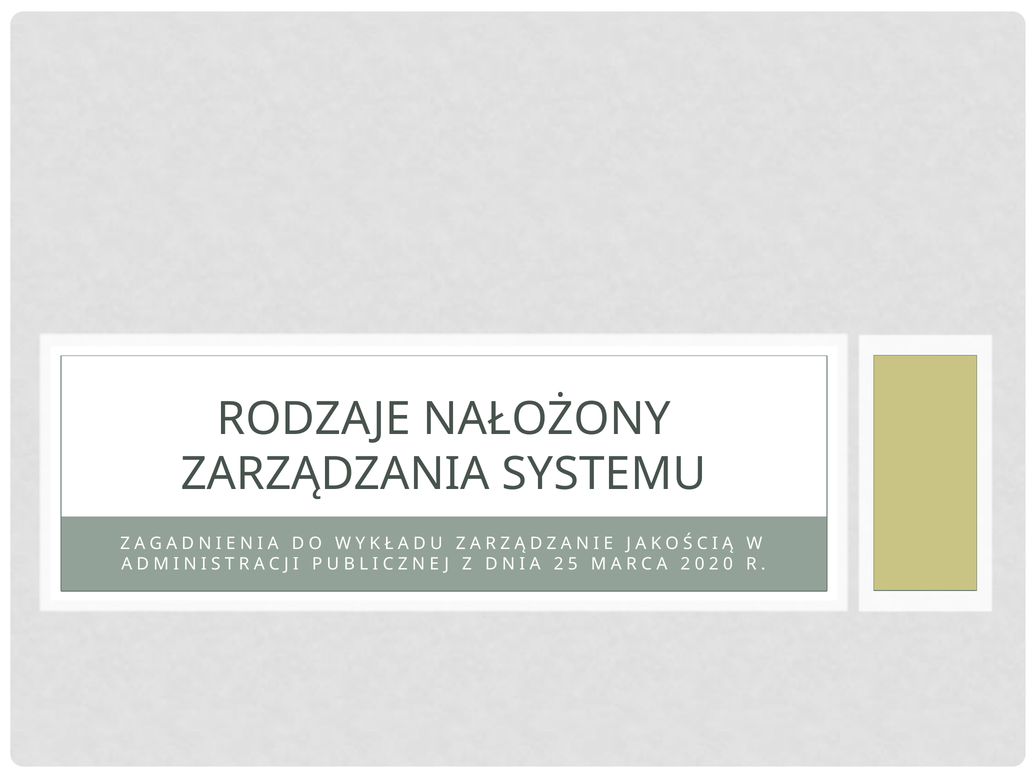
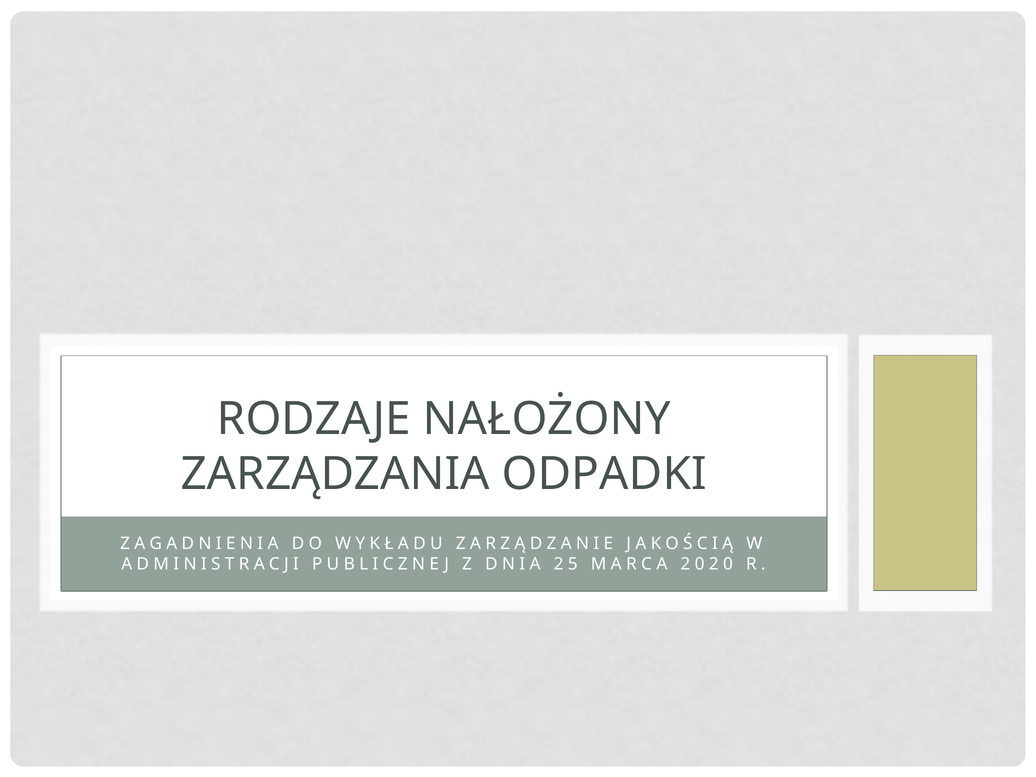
SYSTEMU: SYSTEMU -> ODPADKI (604, 474)
